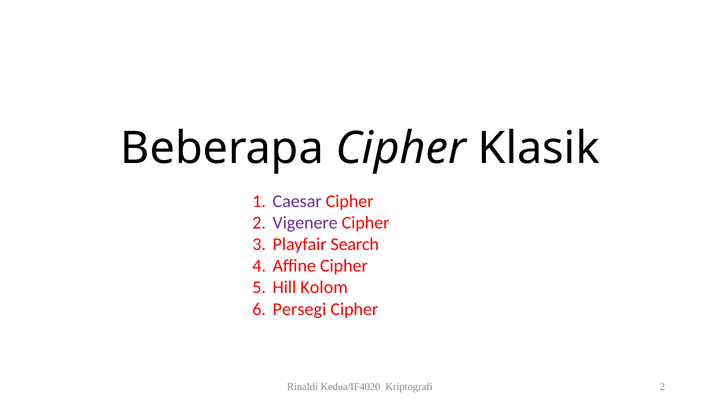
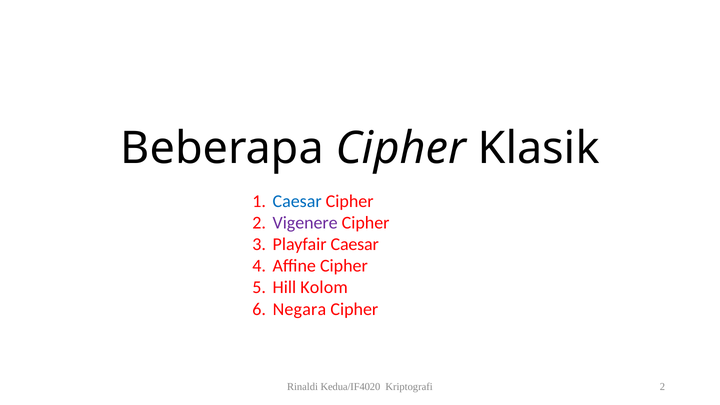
Caesar colour: purple -> blue (297, 201)
Playfair Search: Search -> Caesar (355, 244)
Persegi: Persegi -> Negara (299, 309)
